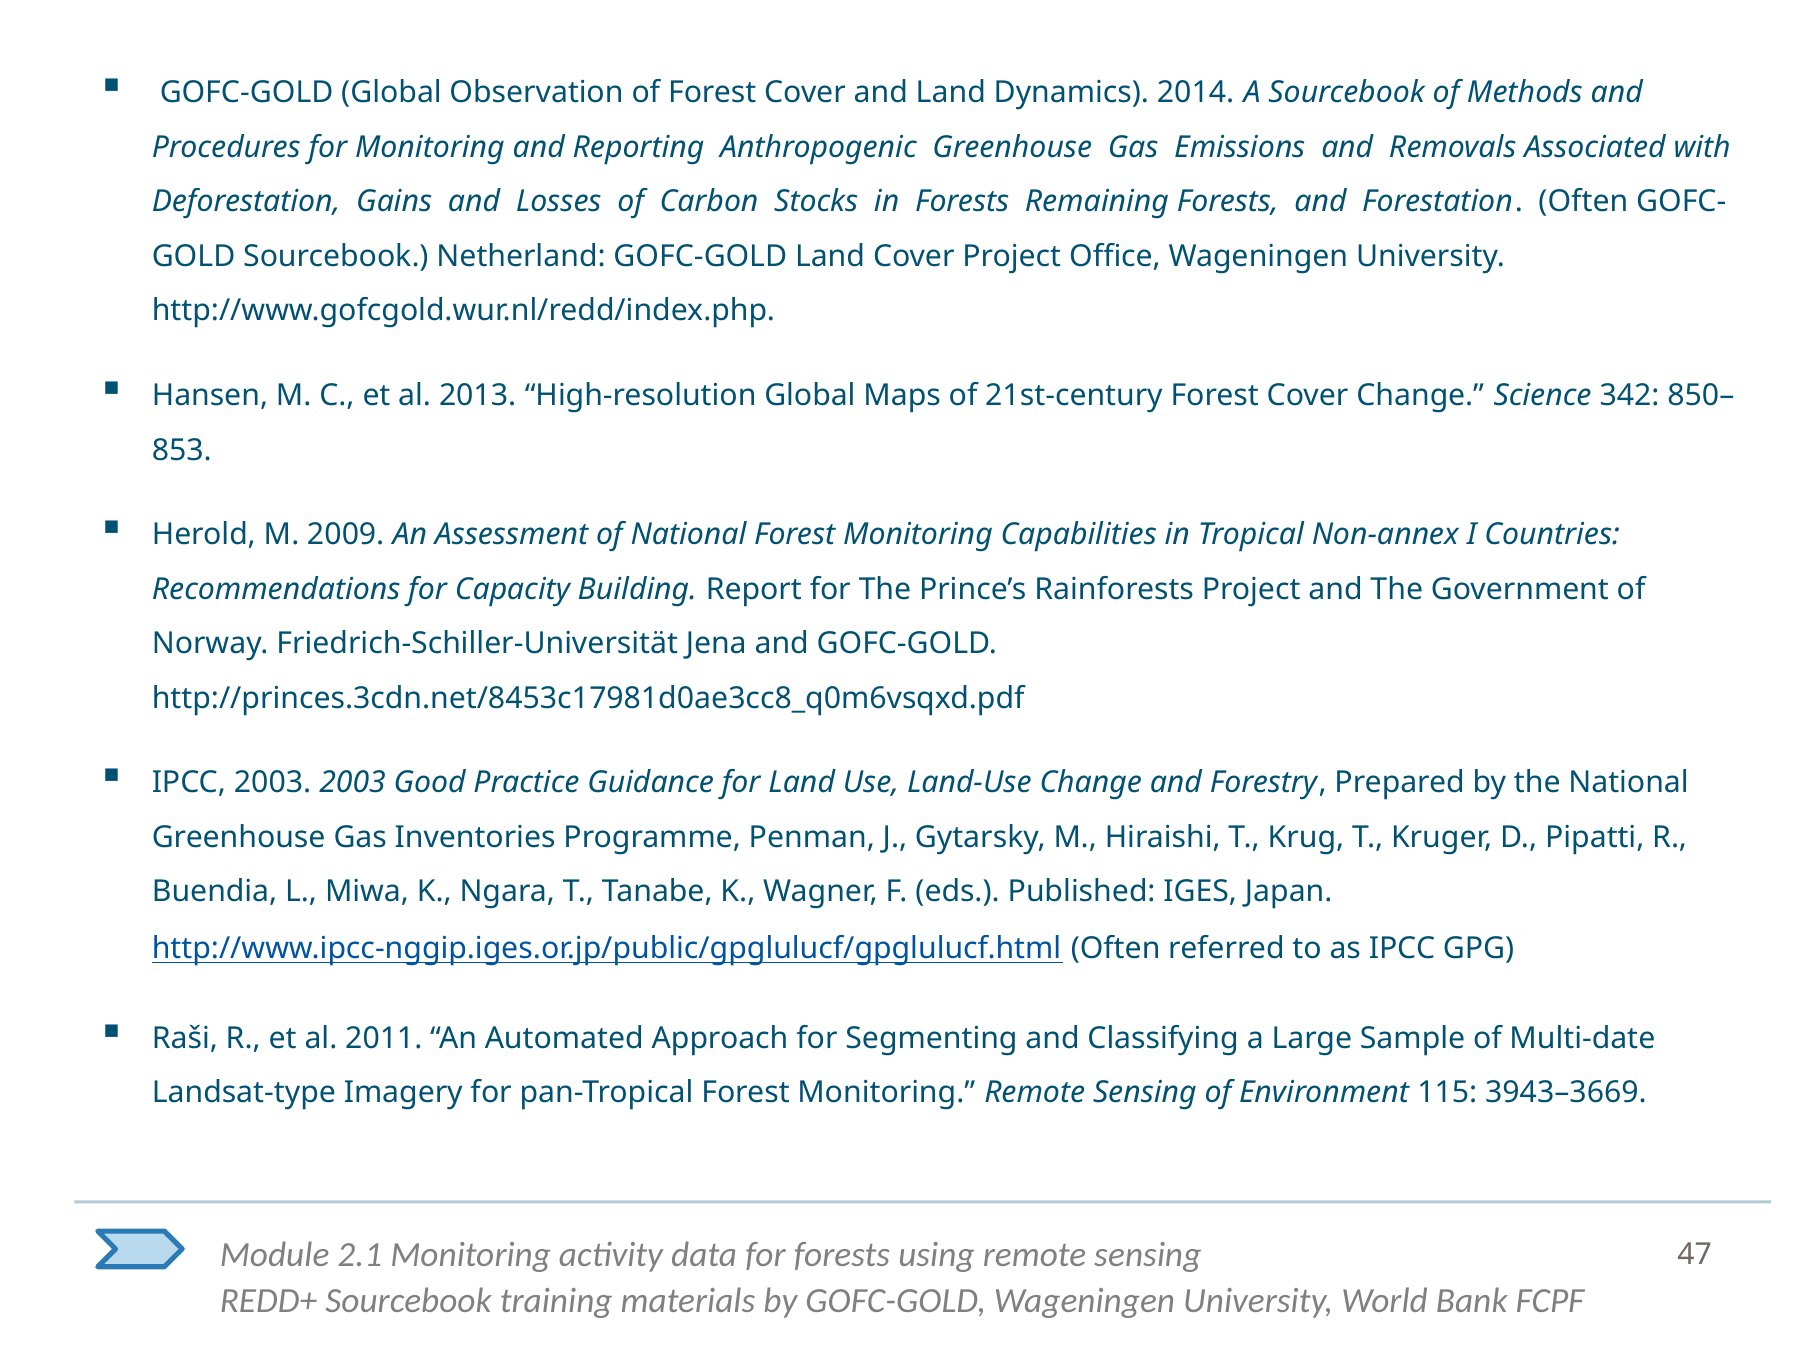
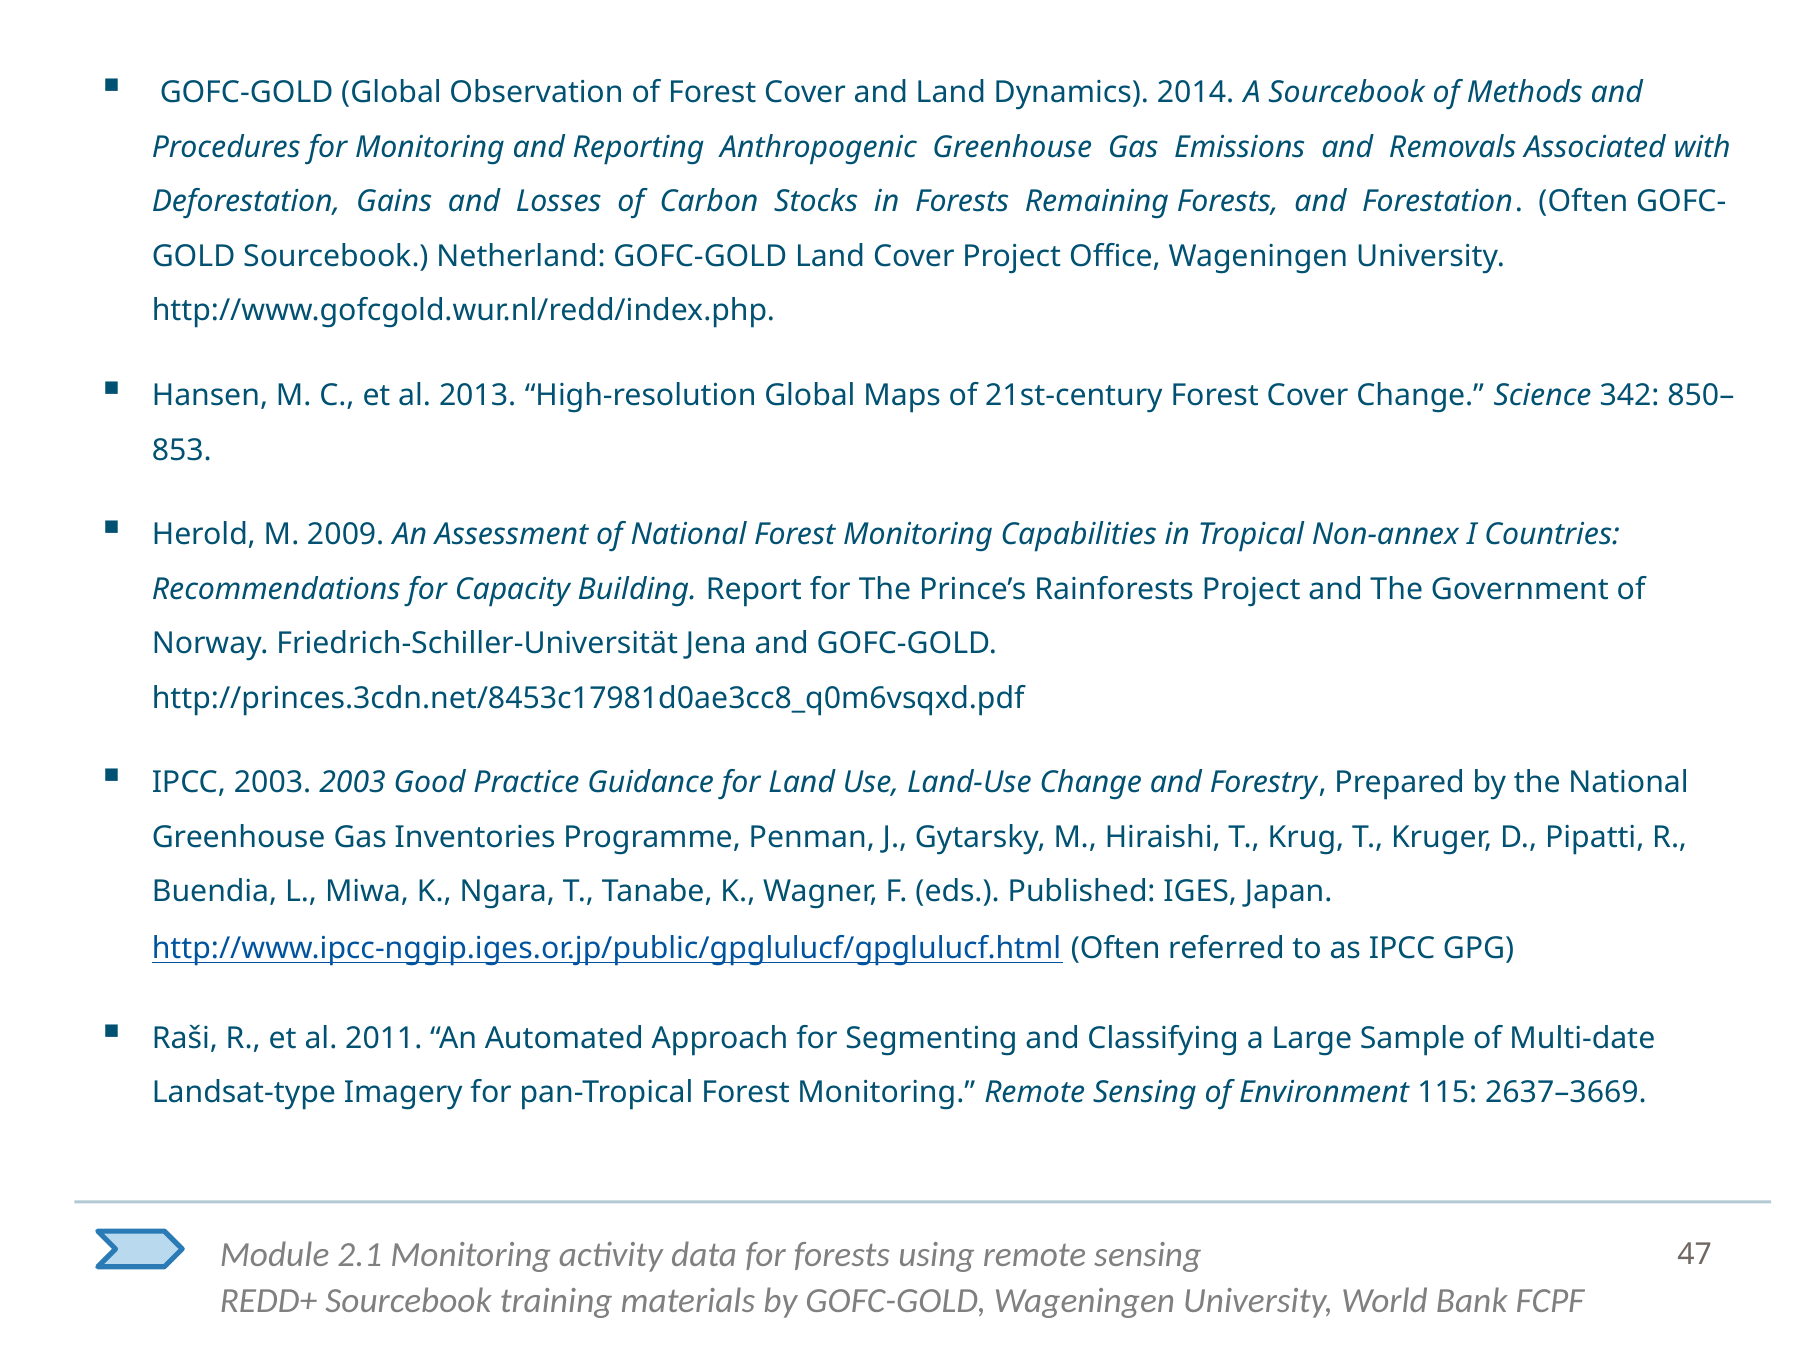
3943–3669: 3943–3669 -> 2637–3669 (1566, 1093)
